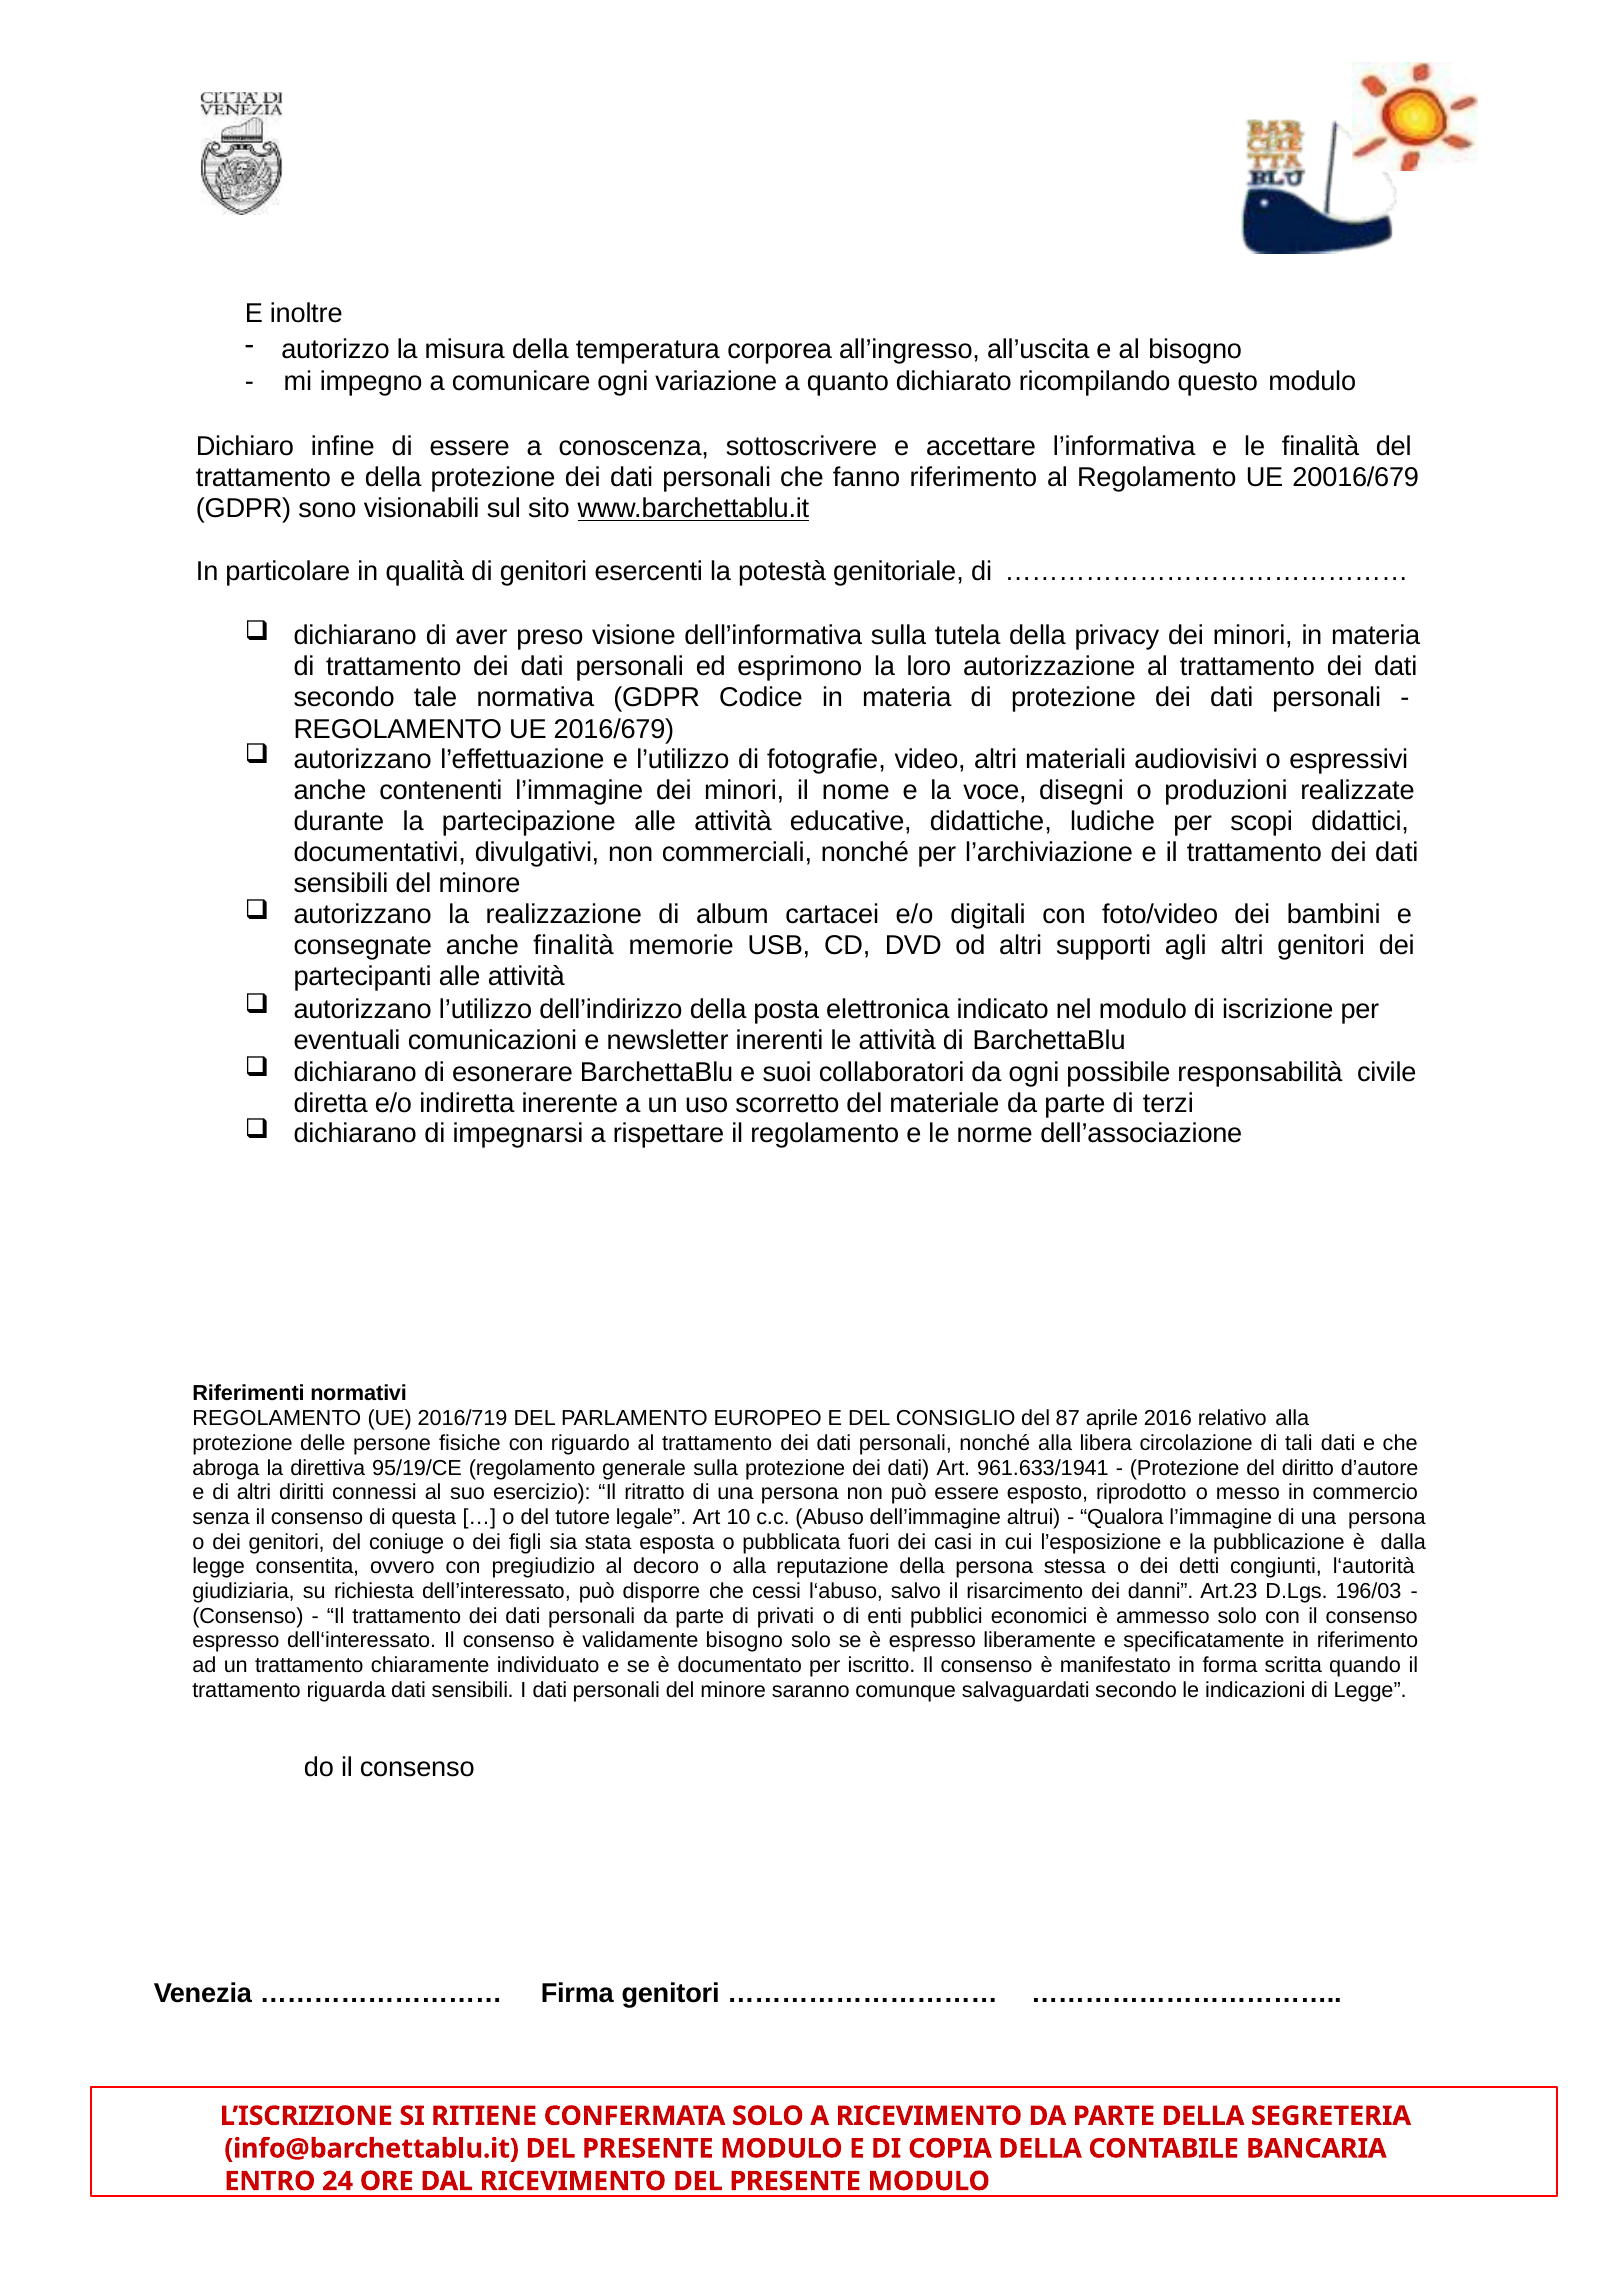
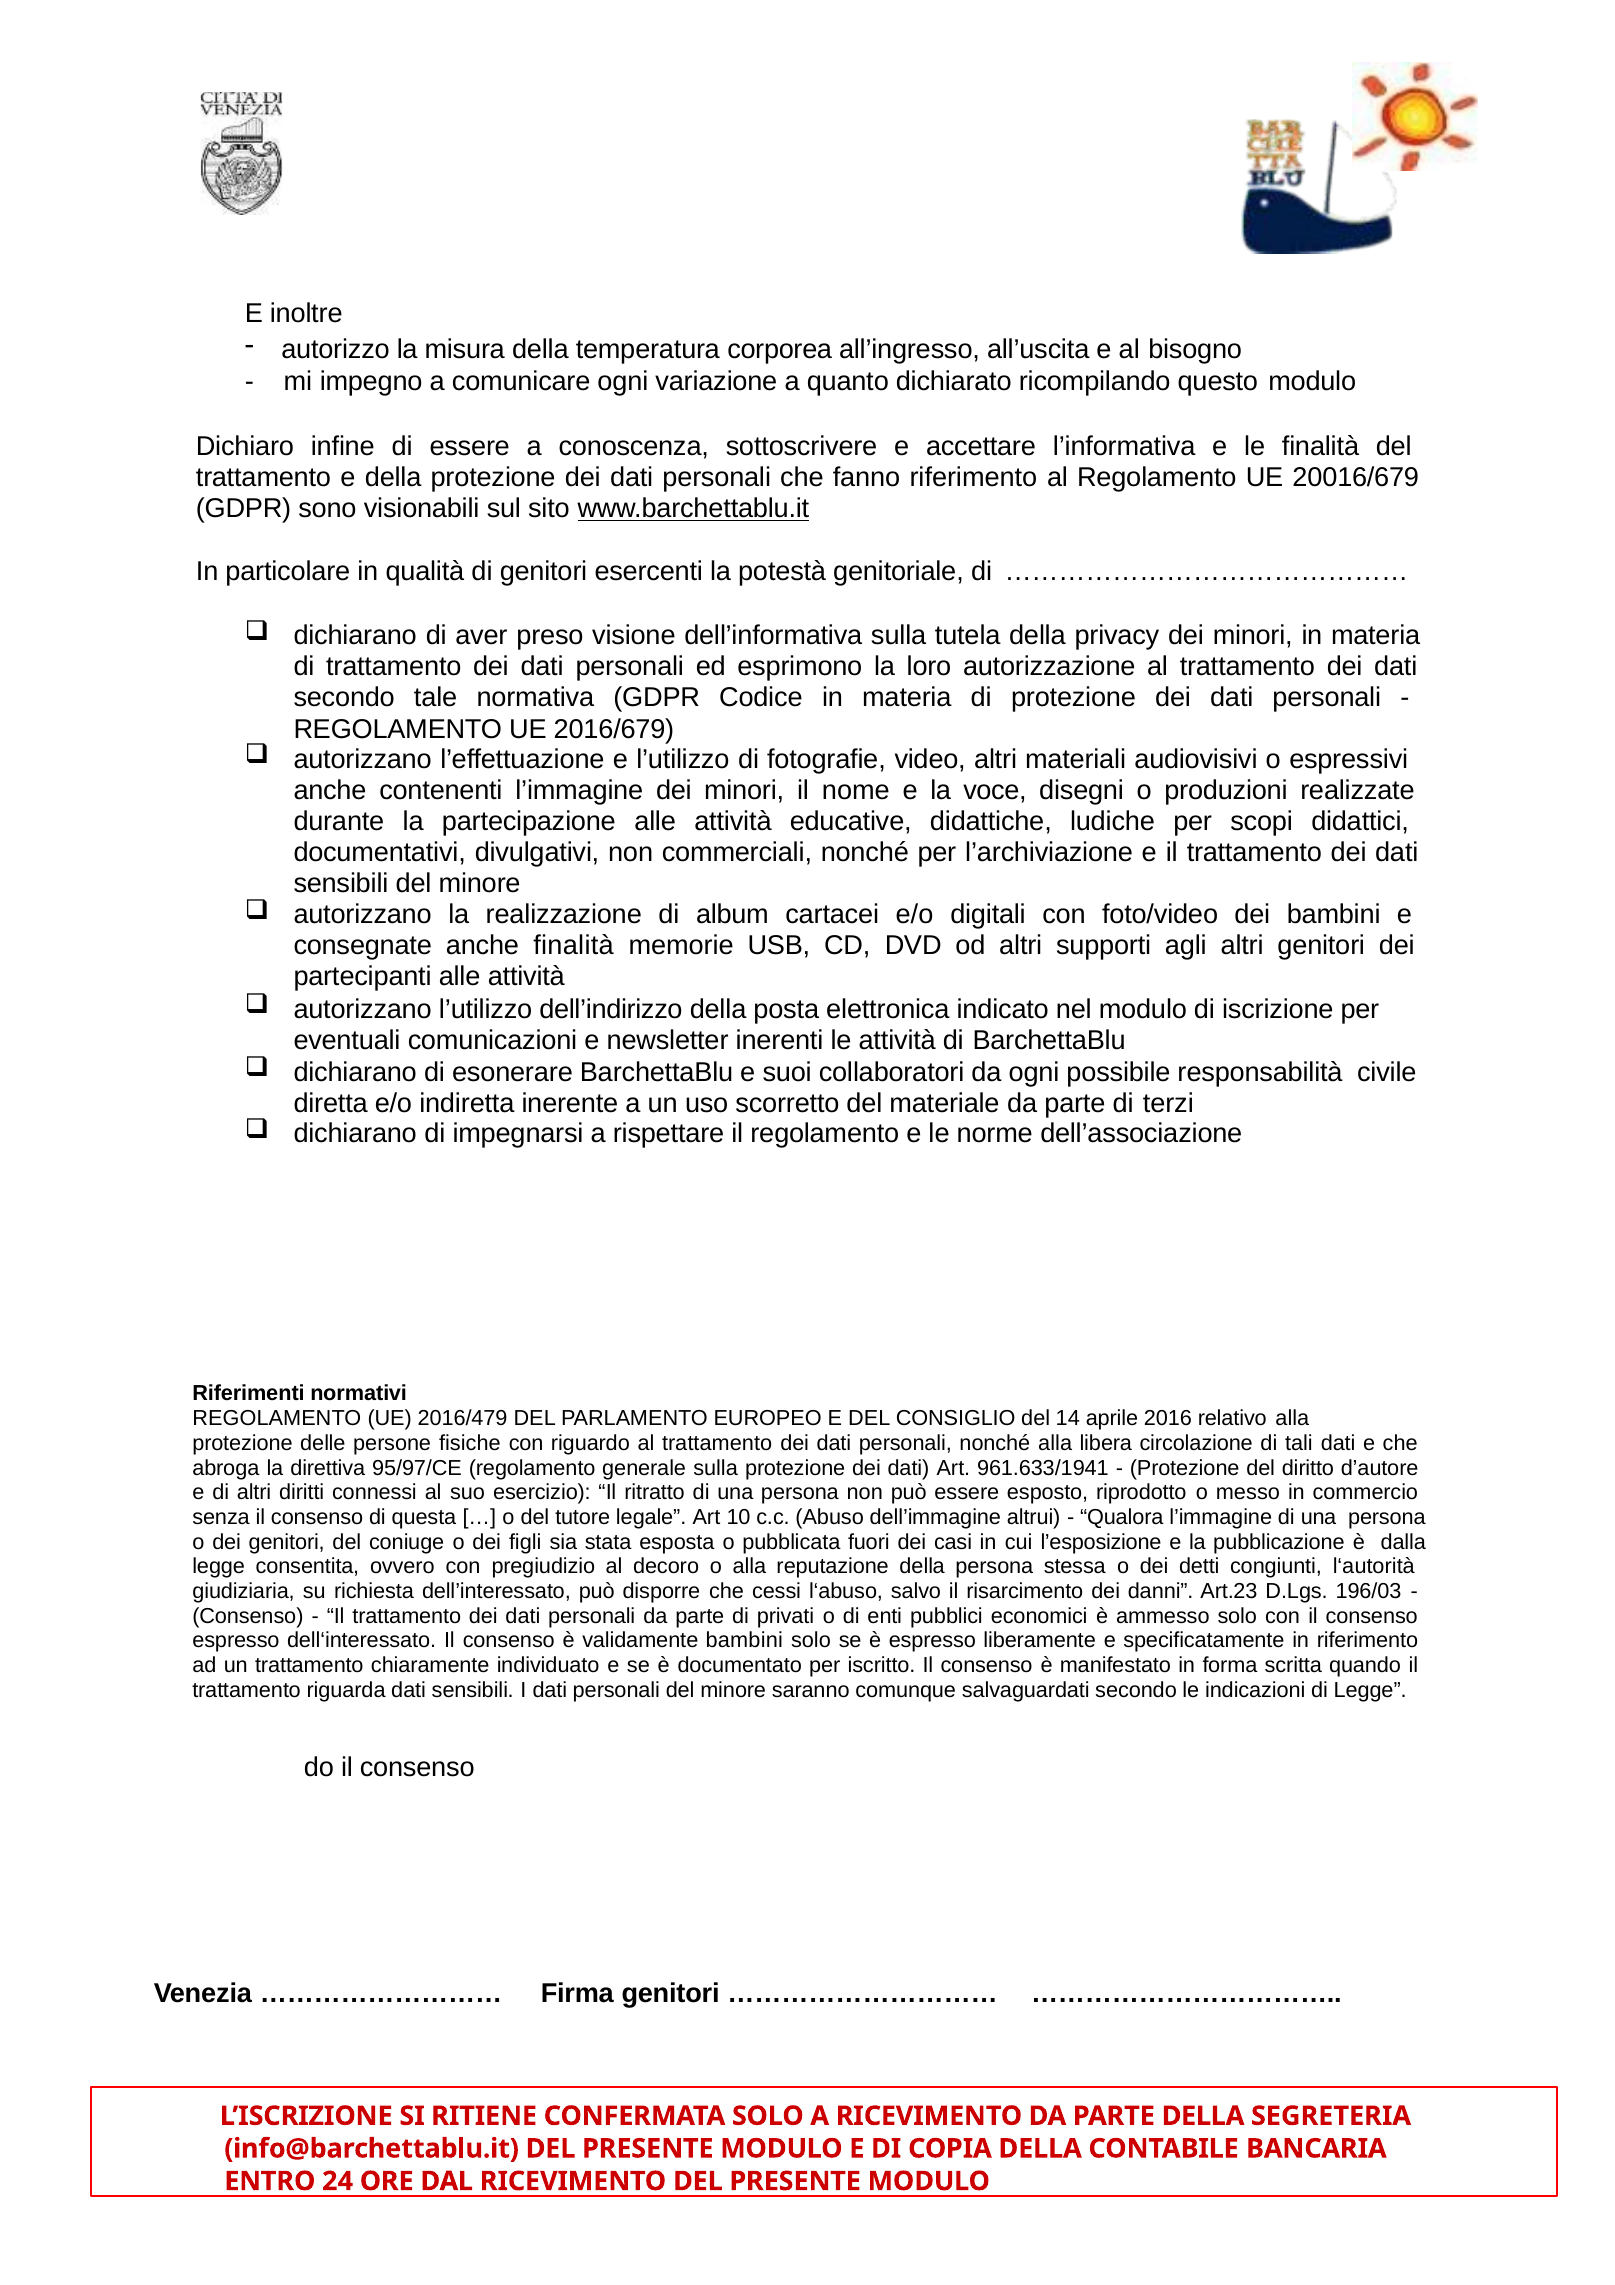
2016/719: 2016/719 -> 2016/479 (463, 1419)
87: 87 -> 14 (1068, 1419)
95/19/CE: 95/19/CE -> 95/97/CE (417, 1468)
validamente bisogno: bisogno -> bambini (744, 1641)
